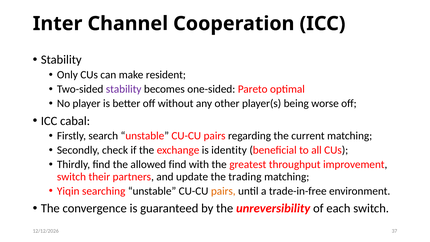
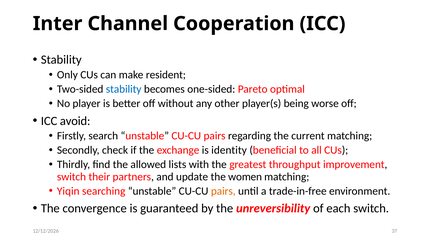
stability colour: purple -> blue (124, 89)
cabal: cabal -> avoid (75, 121)
allowed find: find -> lists (177, 165)
trading: trading -> women (245, 177)
